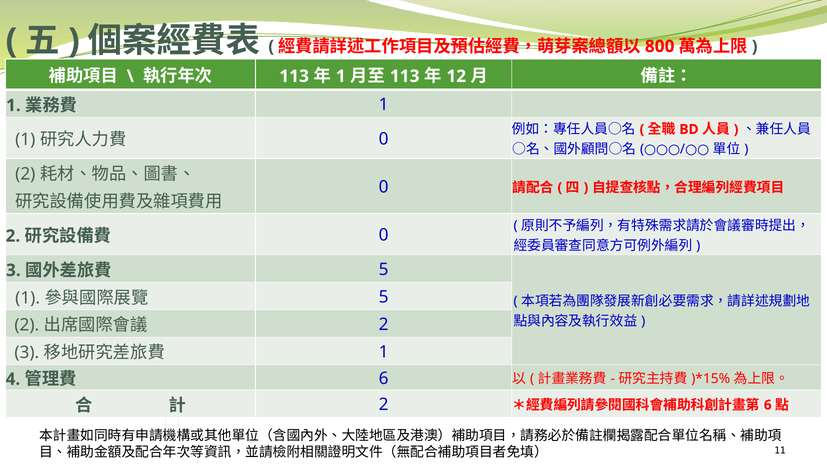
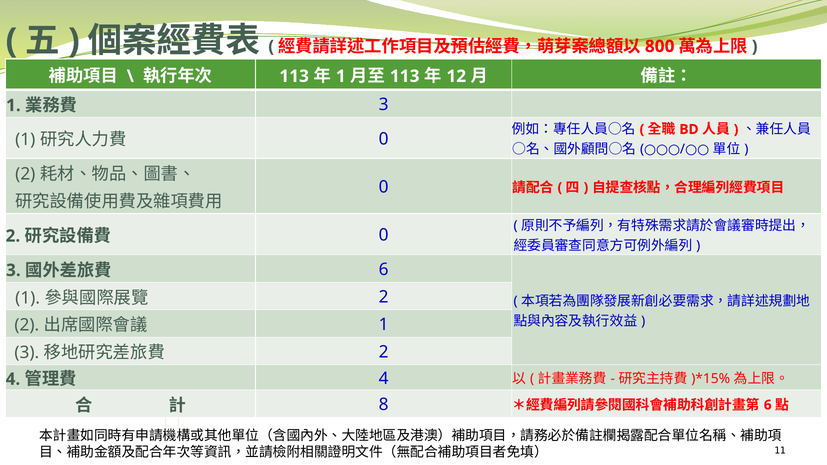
1: 1 -> 3 (384, 105)
5: 5 -> 6 (384, 270)
5: 5 -> 2 (384, 297)
2: 2 -> 1 (384, 325)
1: 1 -> 2 (384, 352)
6: 6 -> 4 (384, 378)
2: 2 -> 8 (384, 405)
